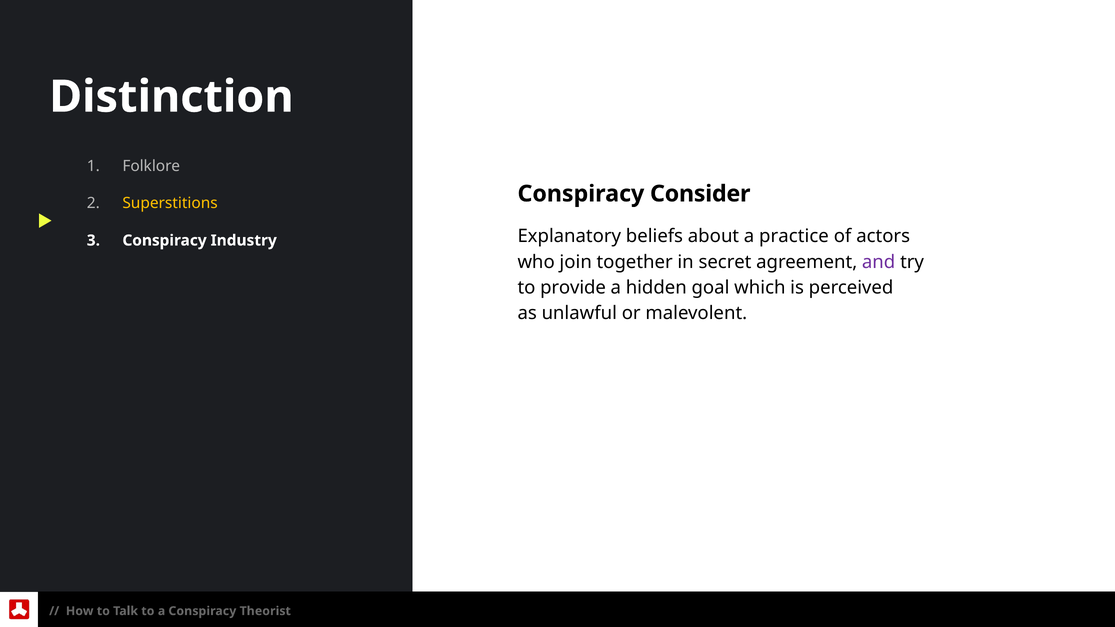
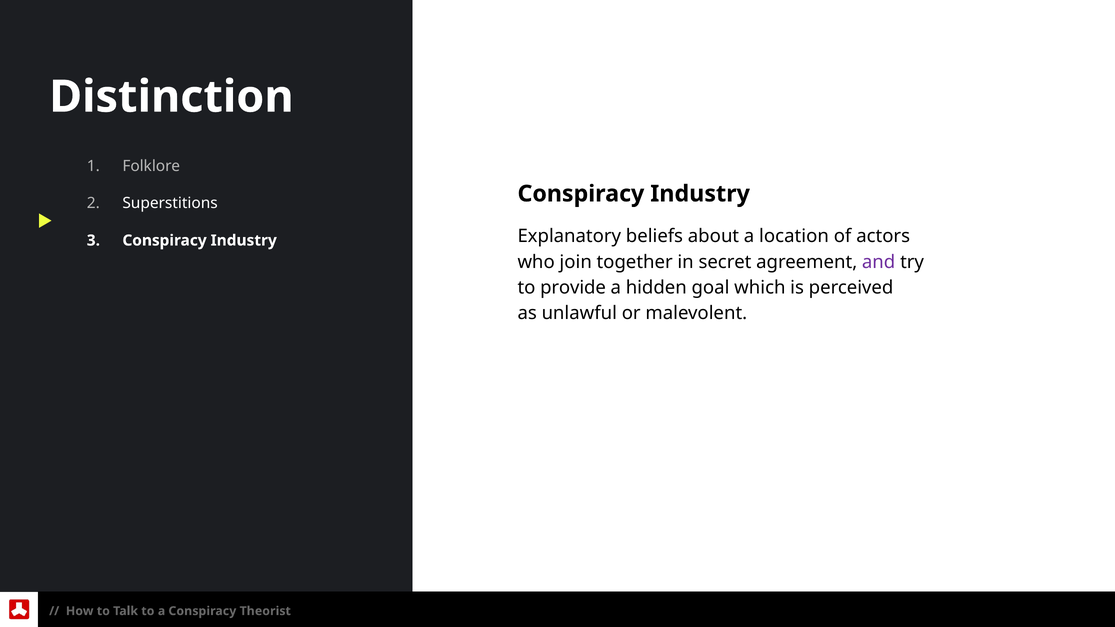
Consider: Consider -> Industry (700, 194)
Superstitions colour: yellow -> white (170, 203)
practice: practice -> location (794, 236)
